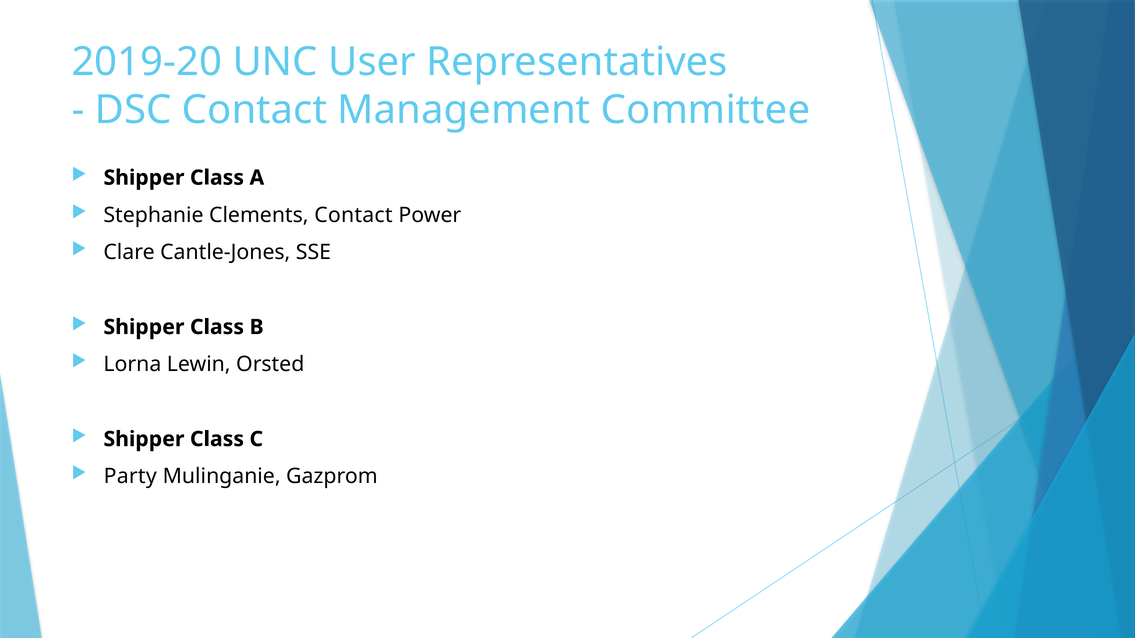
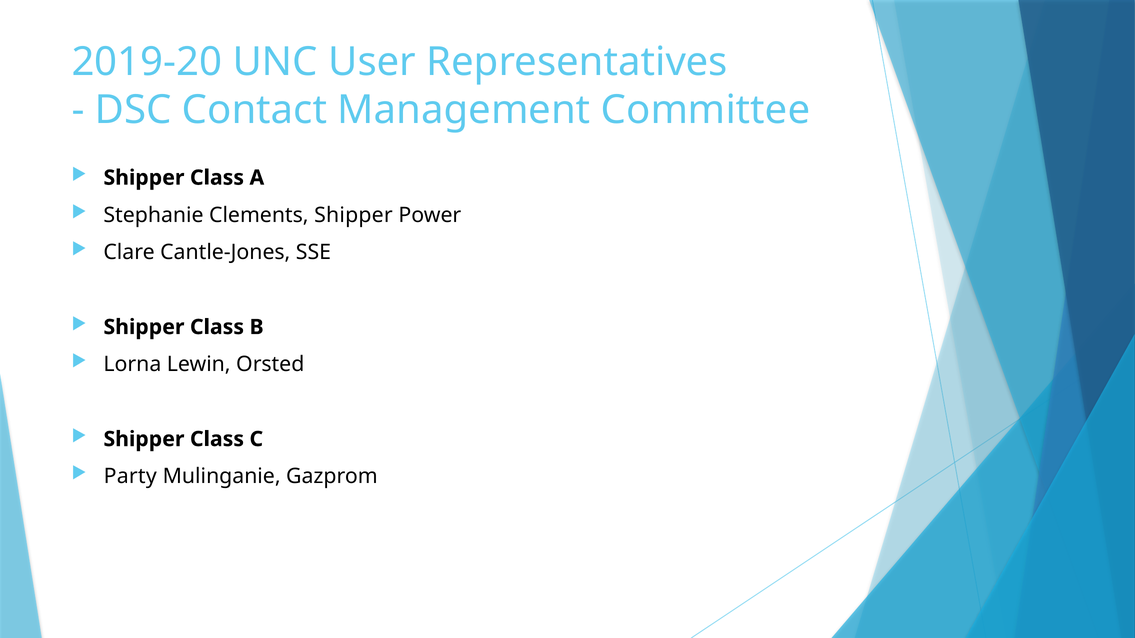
Clements Contact: Contact -> Shipper (353, 215)
